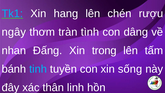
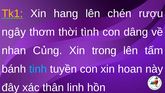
Tk1 colour: light blue -> yellow (12, 13)
tràn: tràn -> thời (68, 32)
Đấng: Đấng -> Củng (48, 50)
sống: sống -> hoan (130, 69)
